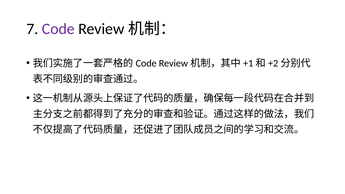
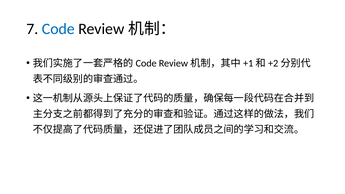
Code colour: purple -> blue (58, 29)
